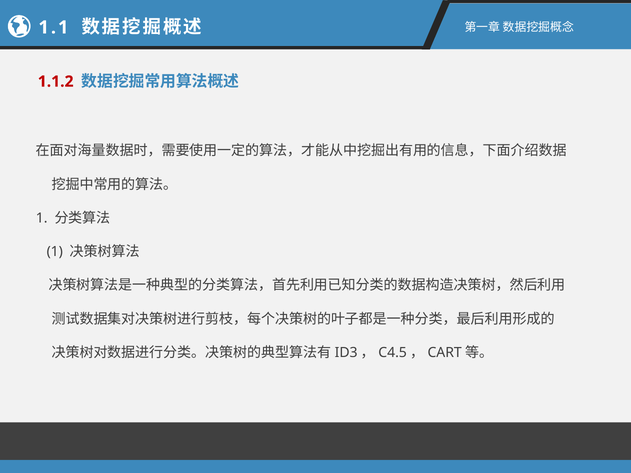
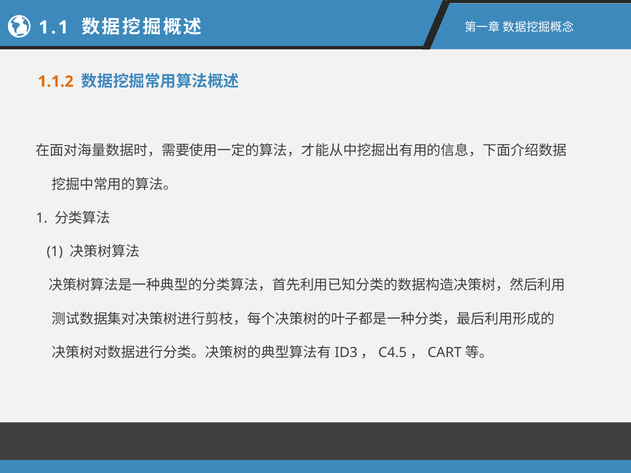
1.1.2 colour: red -> orange (56, 82)
